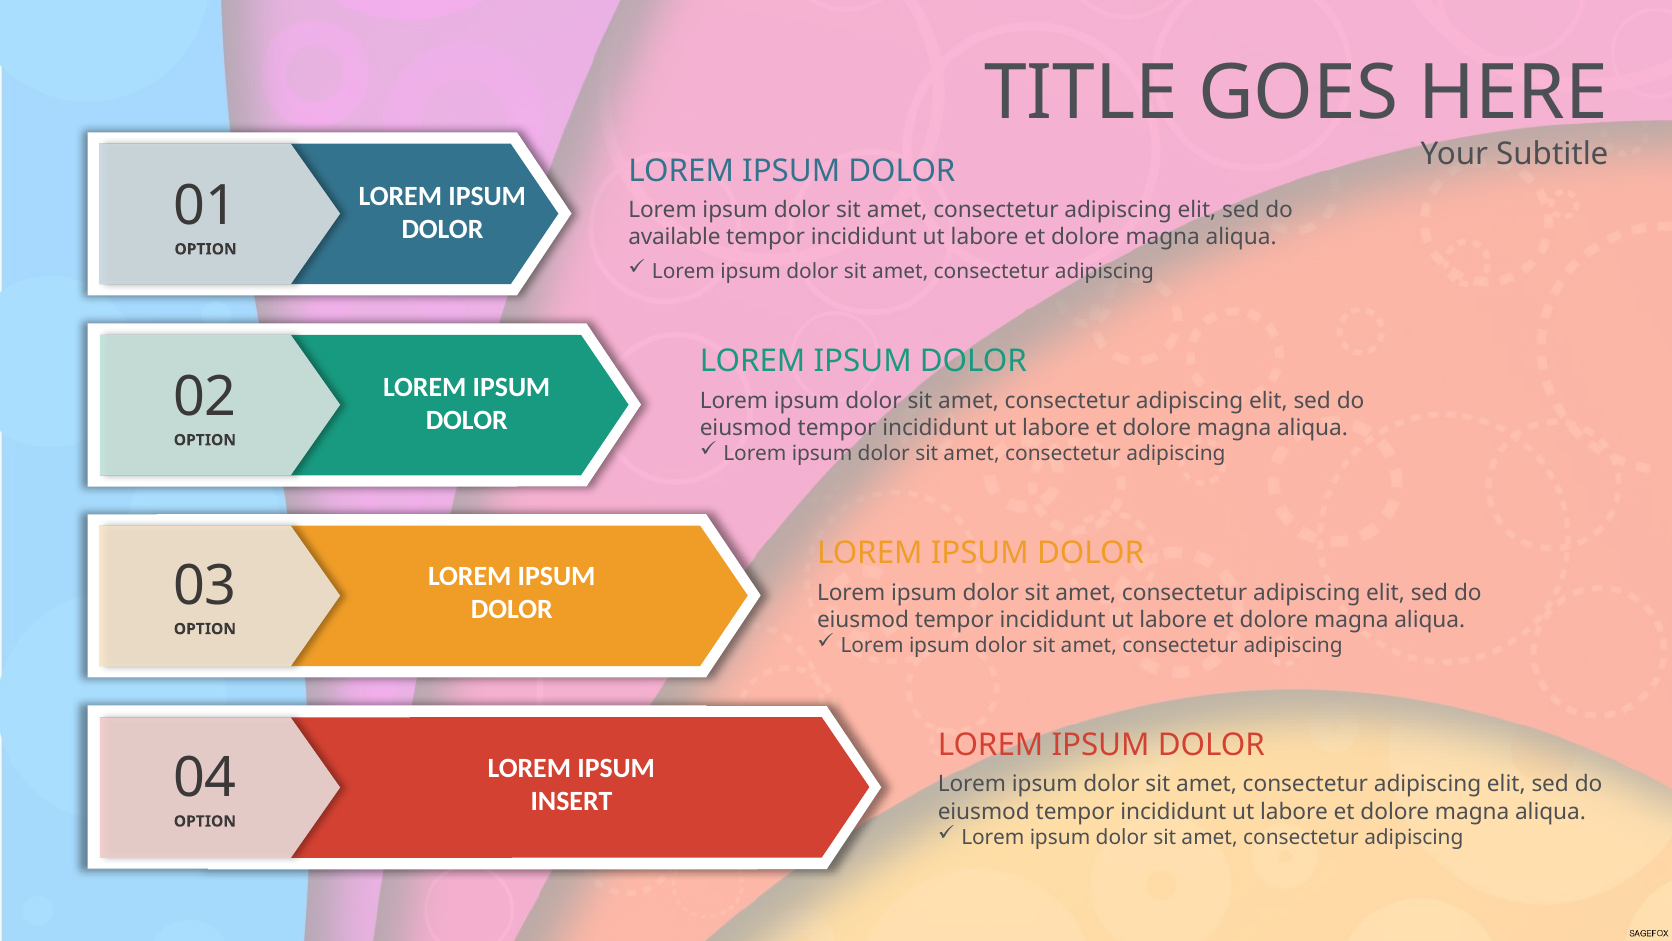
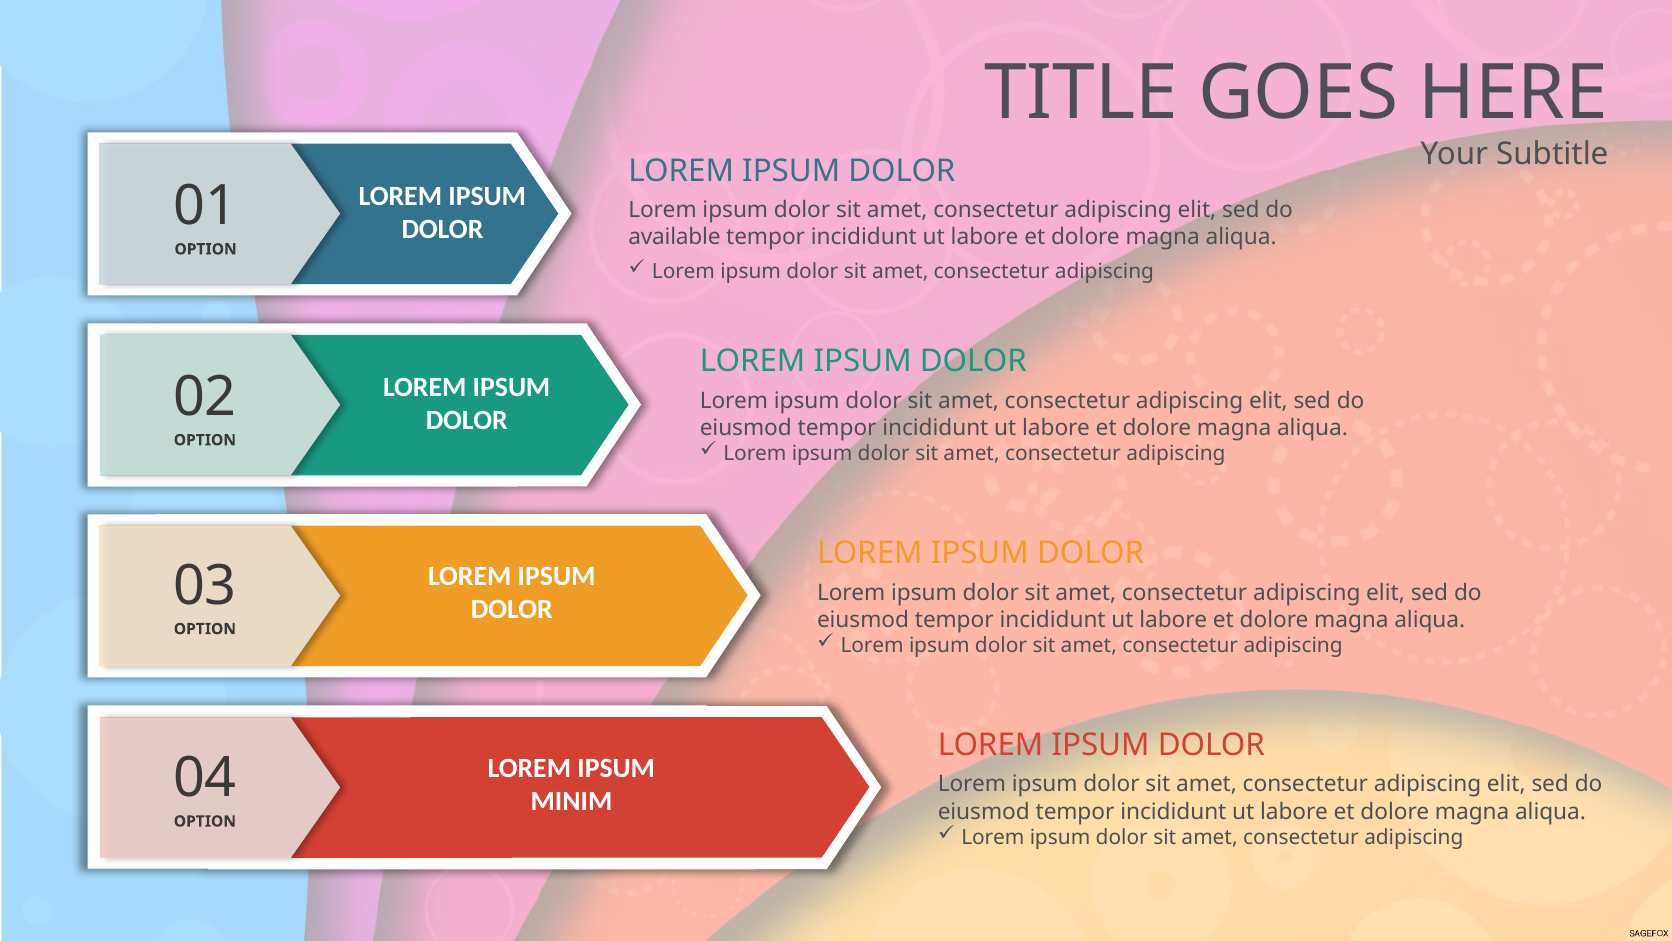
INSERT: INSERT -> MINIM (571, 801)
